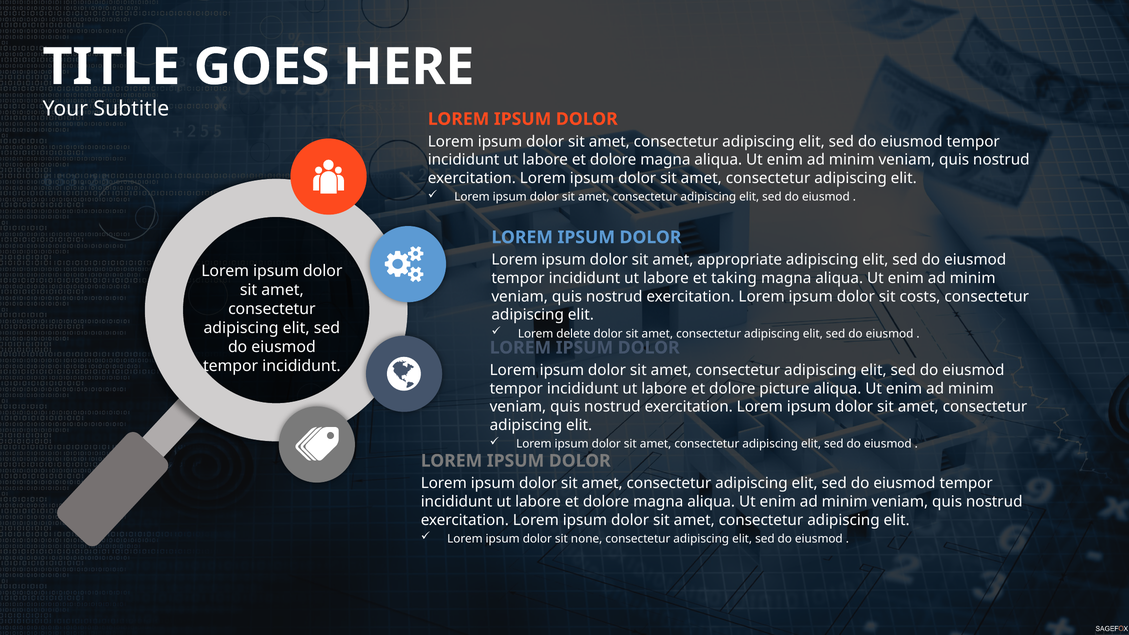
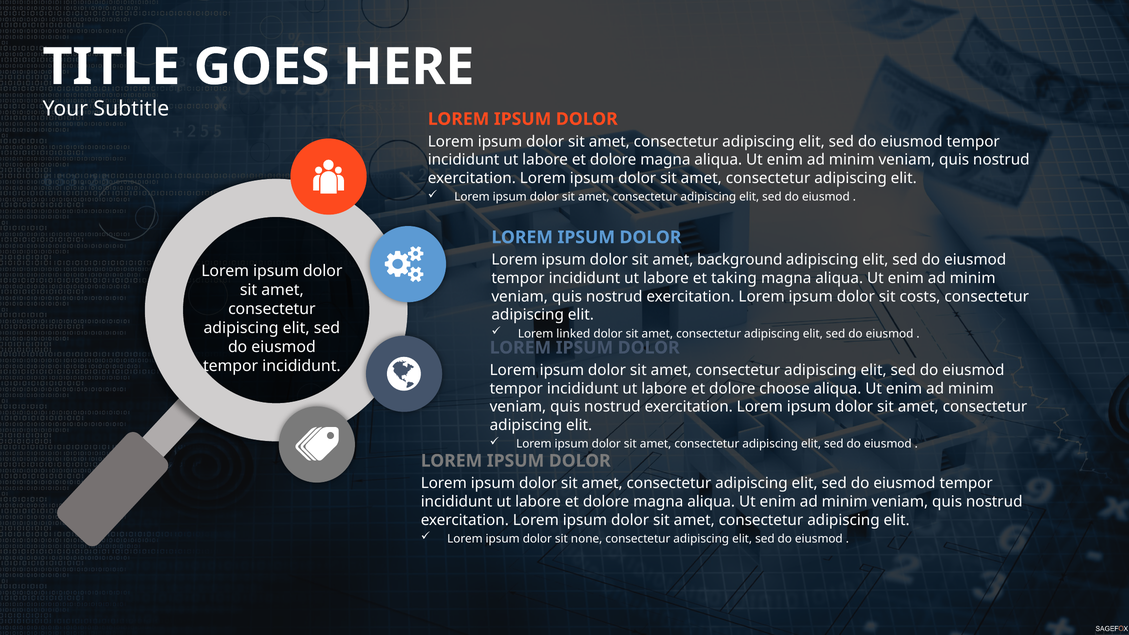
appropriate: appropriate -> background (740, 260)
delete: delete -> linked (573, 334)
picture: picture -> choose (785, 389)
